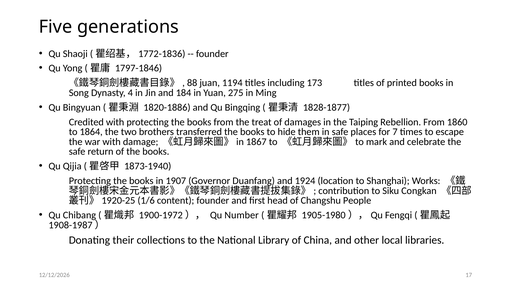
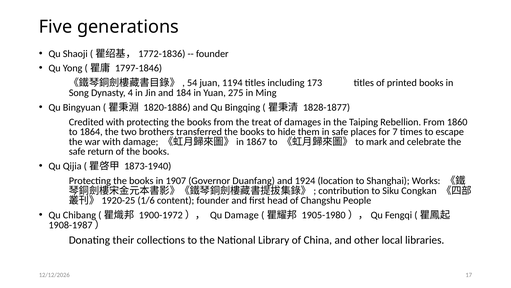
88: 88 -> 54 (192, 83)
Qu Number: Number -> Damage (242, 215)
